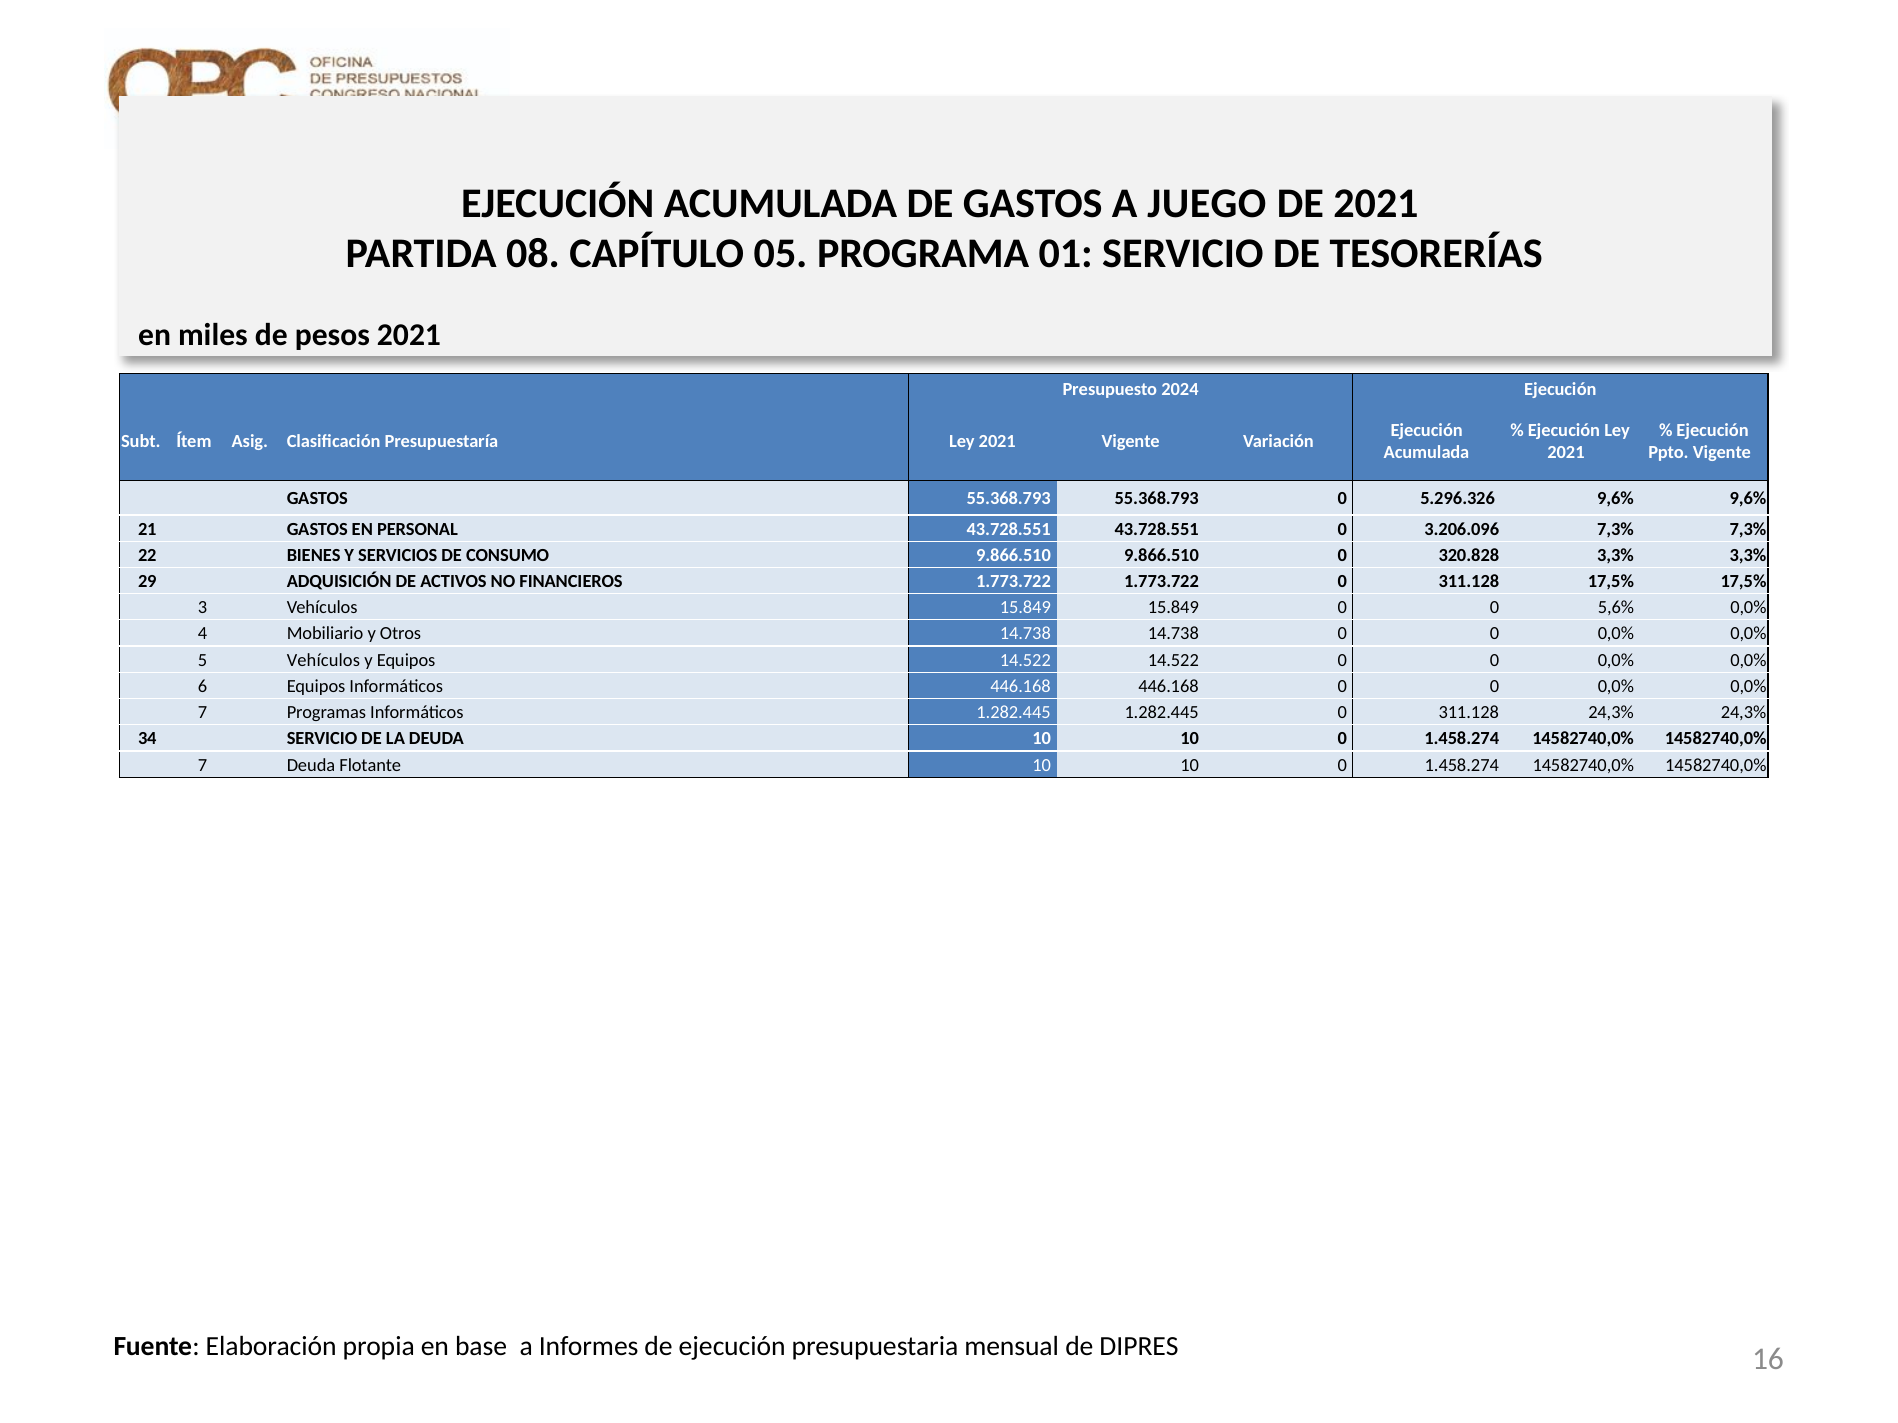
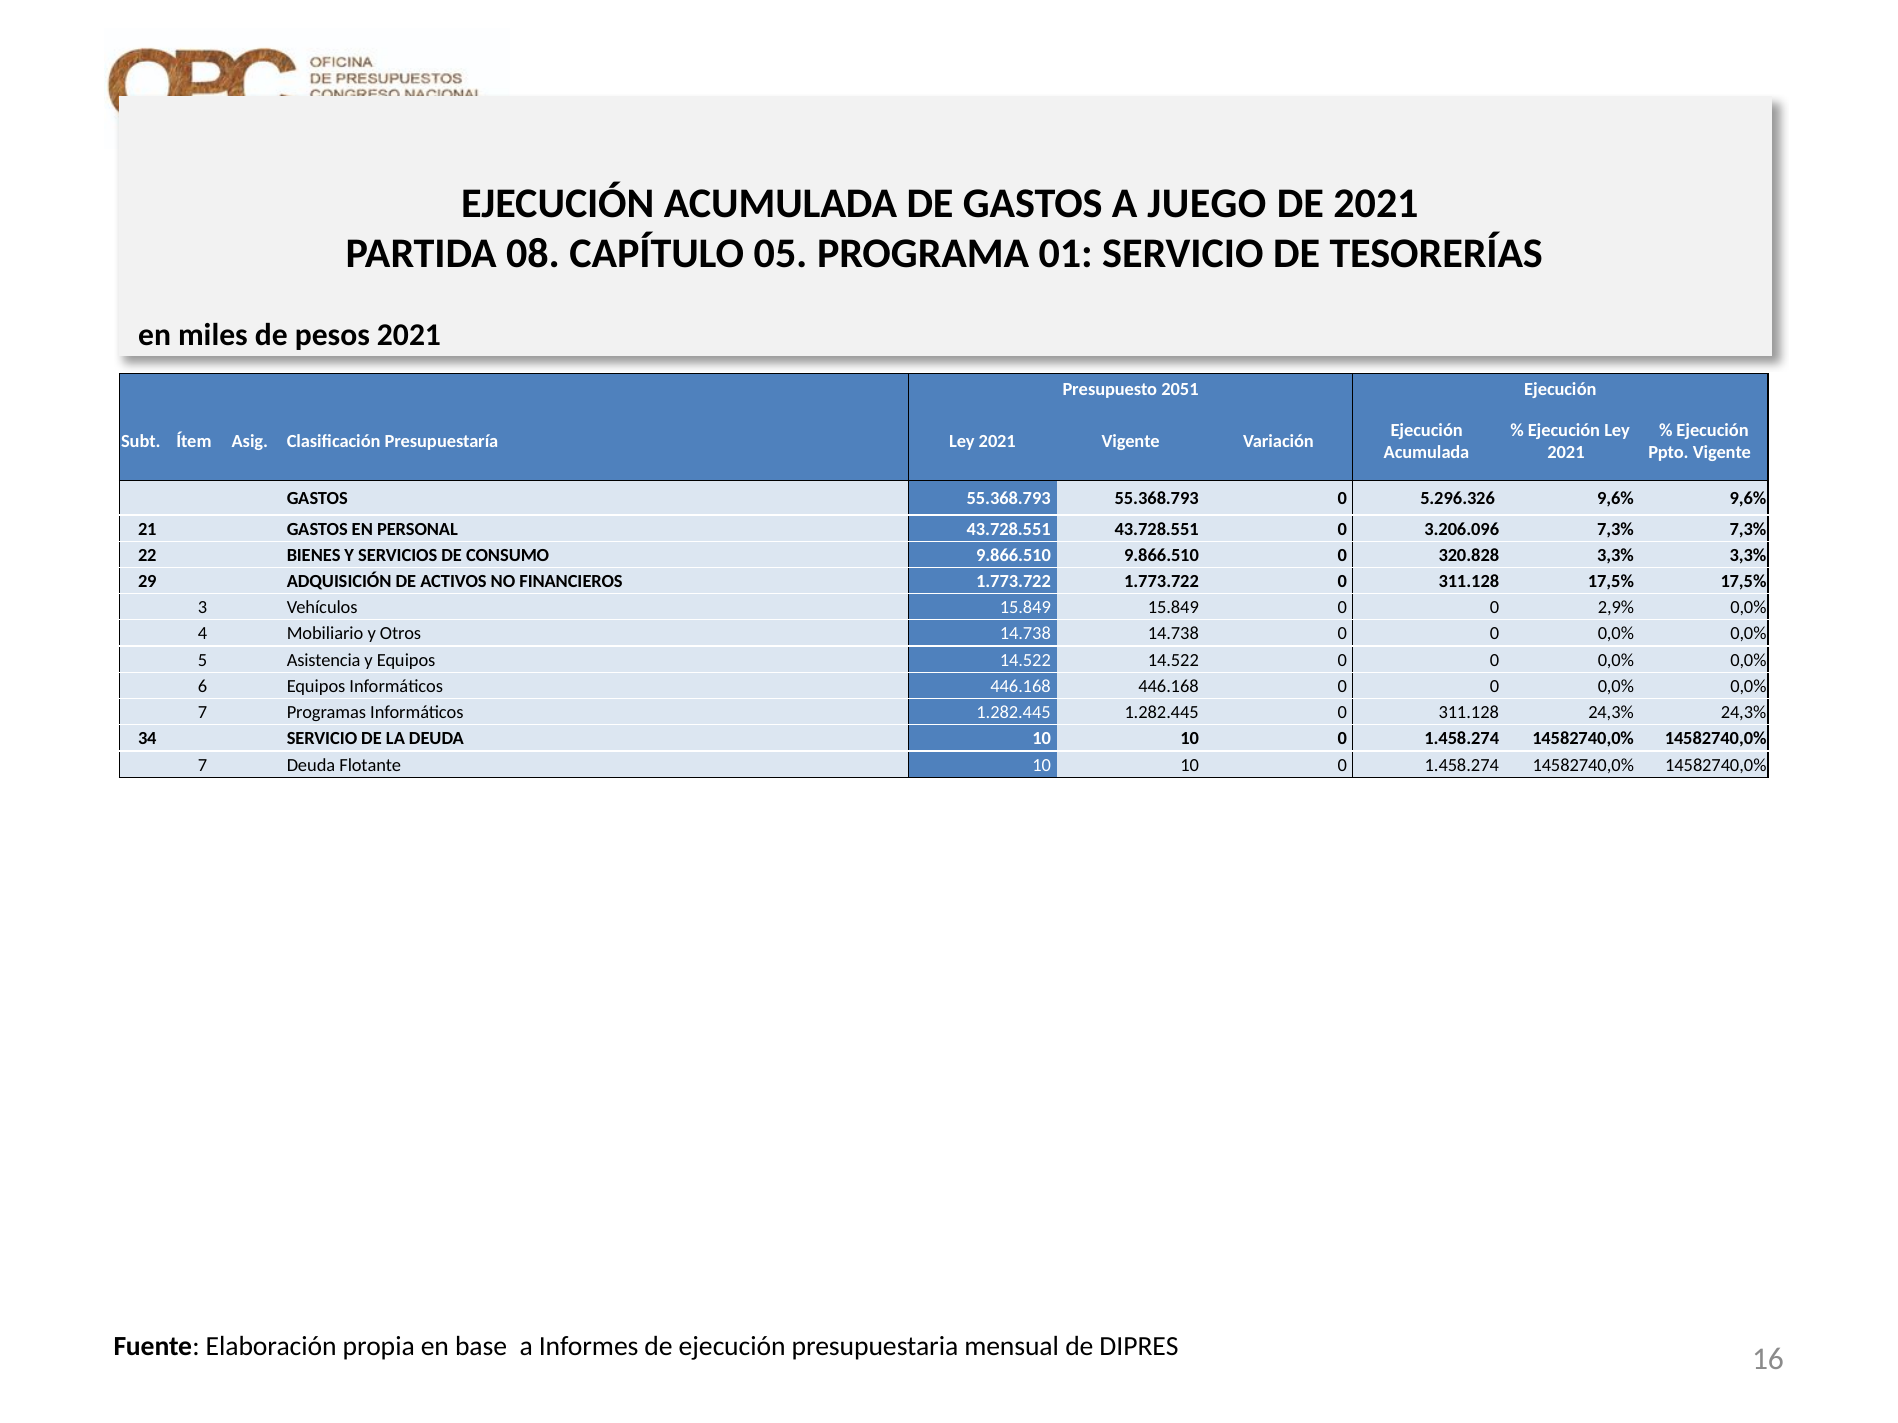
2024: 2024 -> 2051 (1180, 389)
5,6%: 5,6% -> 2,9% (1616, 608)
5 Vehículos: Vehículos -> Asistencia (324, 660)
